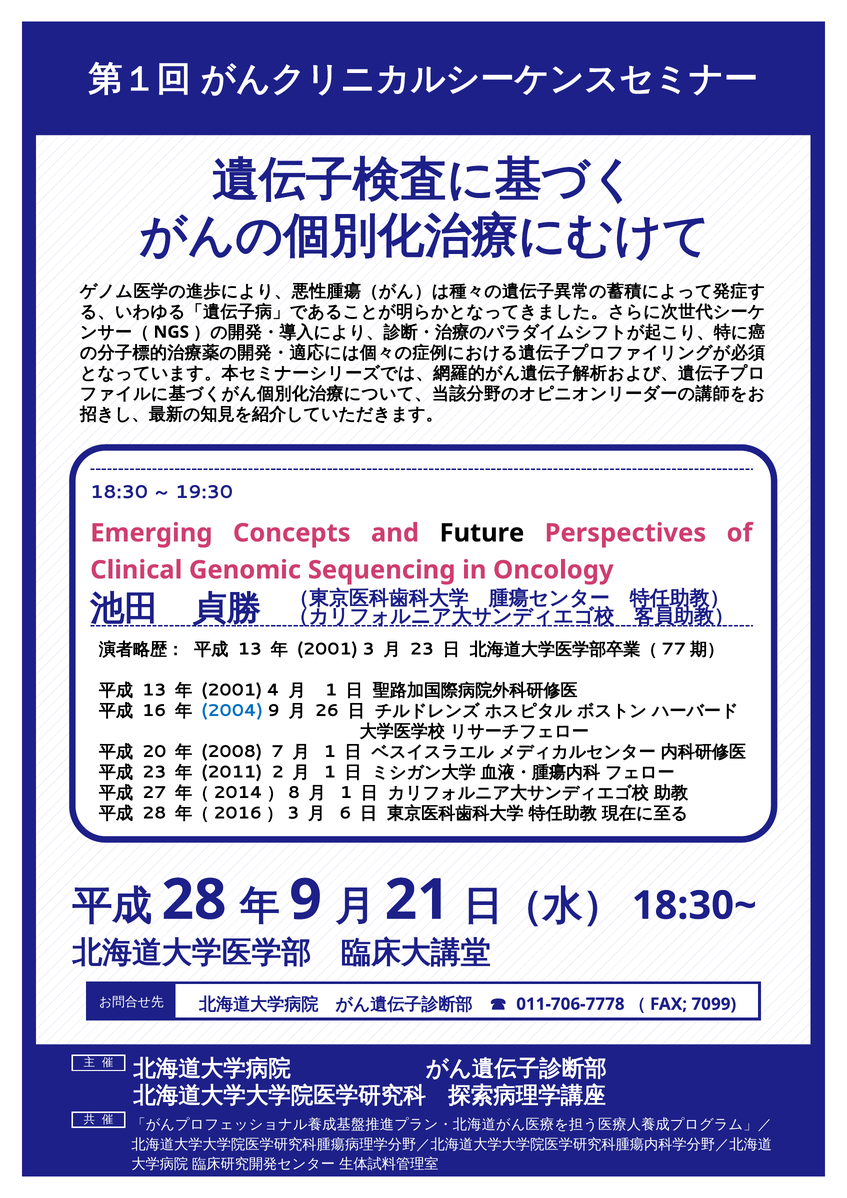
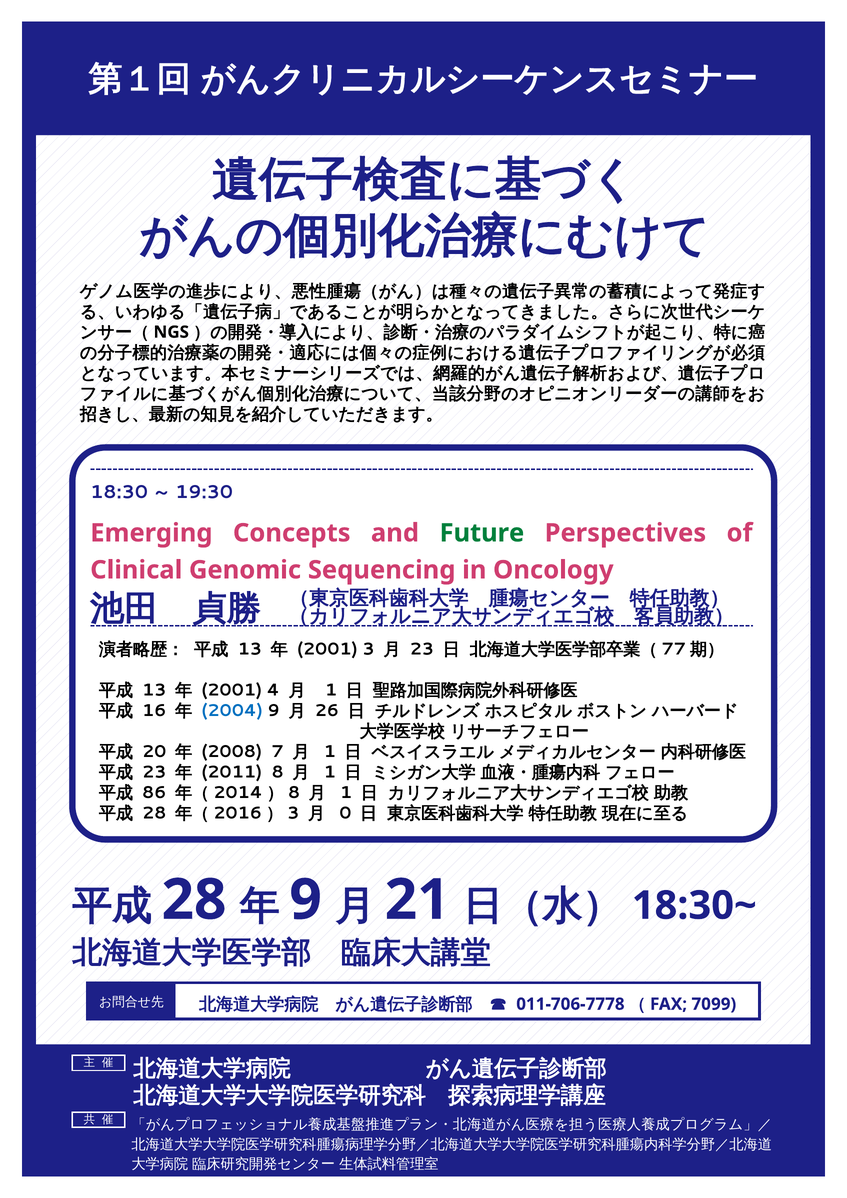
Future colour: black -> green (482, 533)
2: 2 -> 8 (278, 772)
27: 27 -> 86 (154, 793)
6: 6 -> 0 (345, 813)
